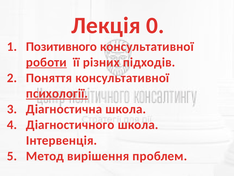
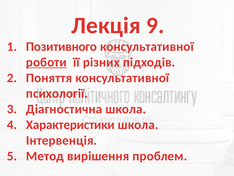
0: 0 -> 9 (155, 25)
психології underline: present -> none (57, 93)
Діагностичного: Діагностичного -> Характеристики (70, 124)
